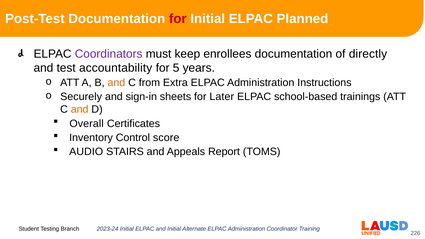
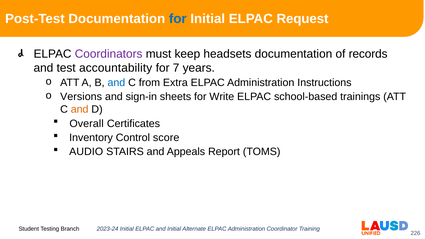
for colour: red -> blue (178, 19)
Planned: Planned -> Request (303, 19)
enrollees: enrollees -> headsets (227, 54)
directly: directly -> records (368, 54)
5: 5 -> 7 (176, 68)
and colour: orange -> blue (116, 83)
Securely: Securely -> Versions (81, 97)
Later: Later -> Write (222, 97)
